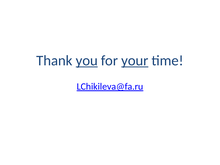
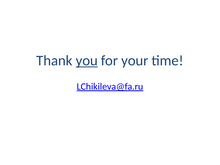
your underline: present -> none (135, 61)
